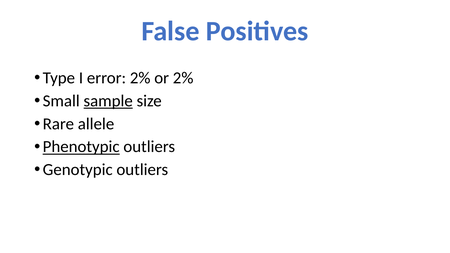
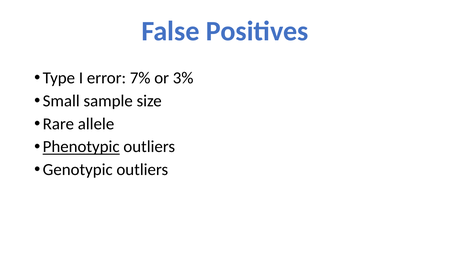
error 2%: 2% -> 7% (140, 78)
or 2%: 2% -> 3% (183, 78)
sample underline: present -> none (108, 101)
